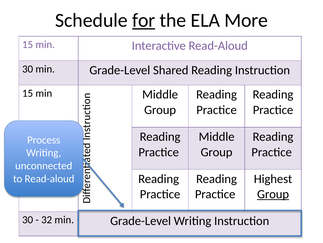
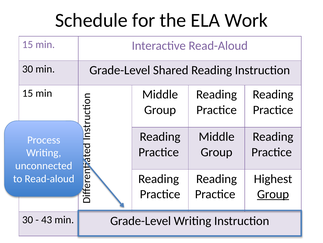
for underline: present -> none (144, 20)
More: More -> Work (246, 20)
32: 32 -> 43 (47, 219)
